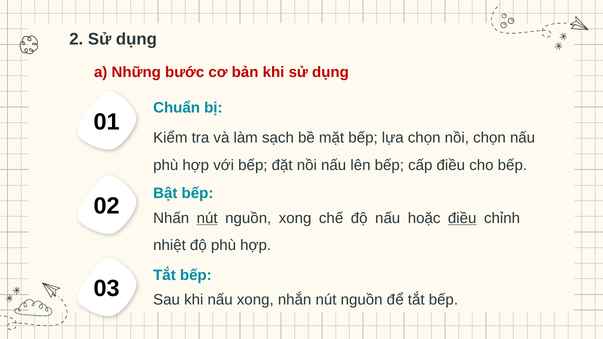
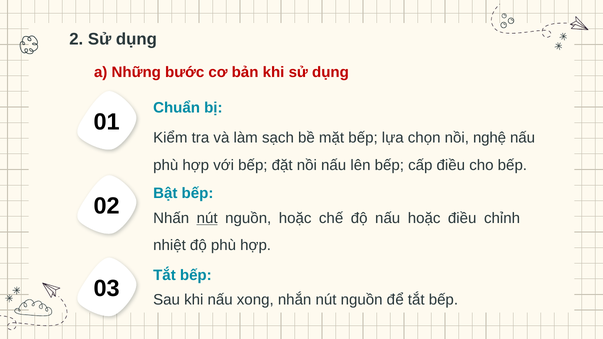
nồi chọn: chọn -> nghệ (490, 138)
nguồn xong: xong -> hoặc (295, 218)
điều underline: present -> none (462, 218)
